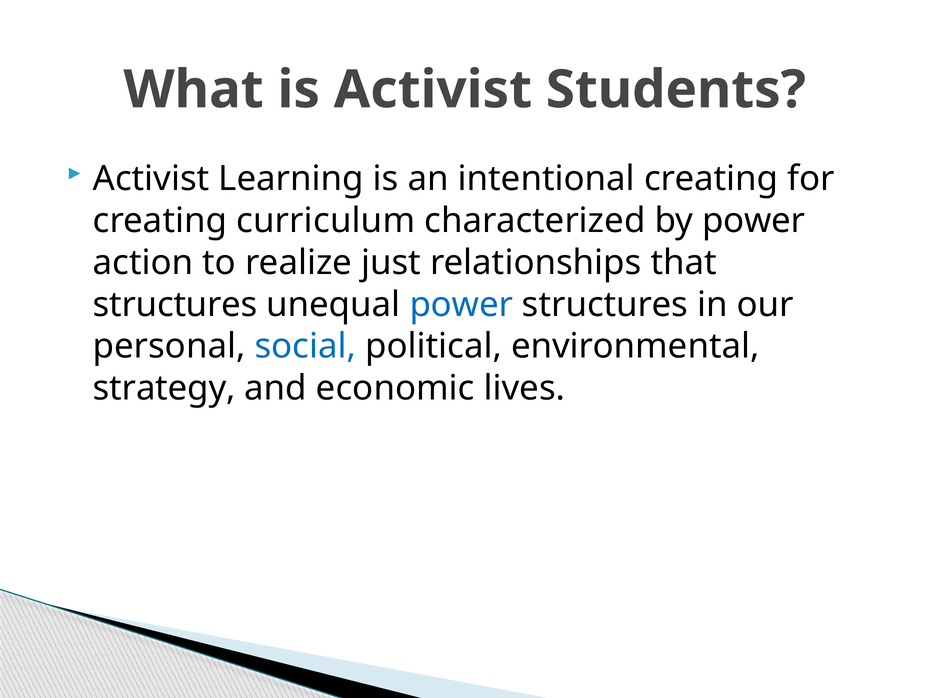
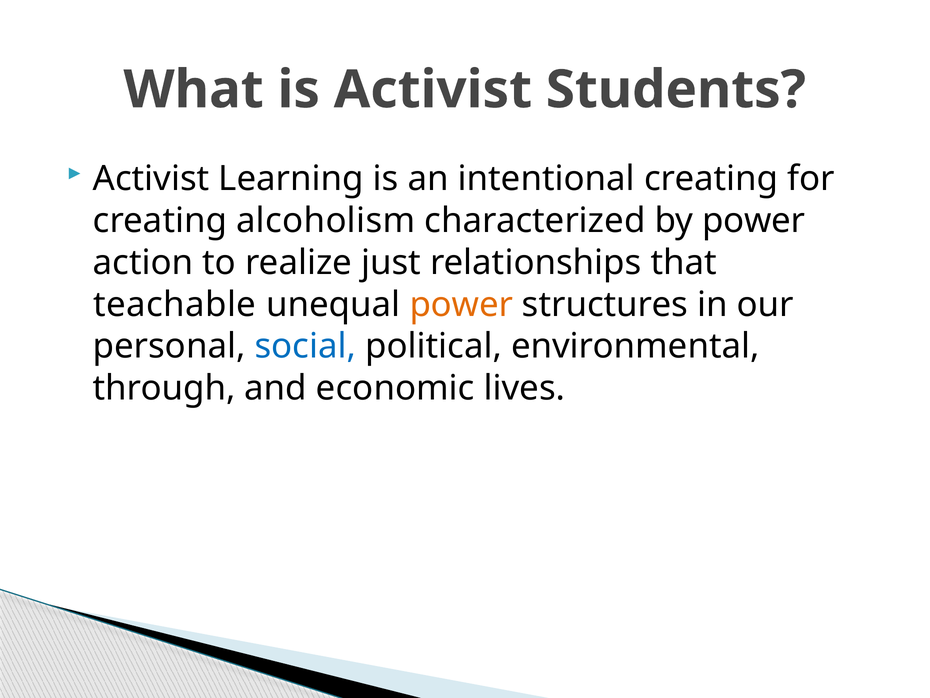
curriculum: curriculum -> alcoholism (326, 221)
structures: structures -> teachable (175, 304)
power colour: blue -> orange (461, 304)
strategy: strategy -> through (164, 388)
